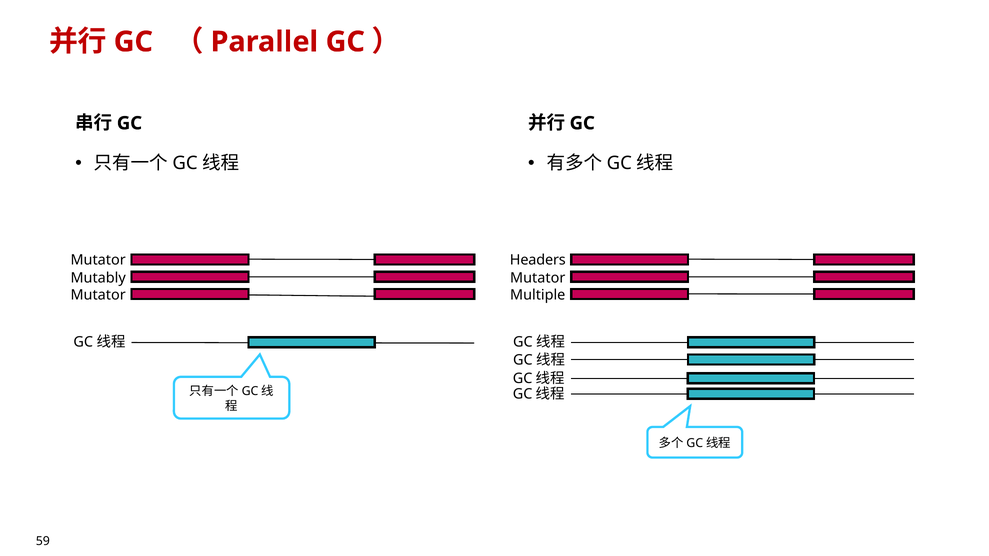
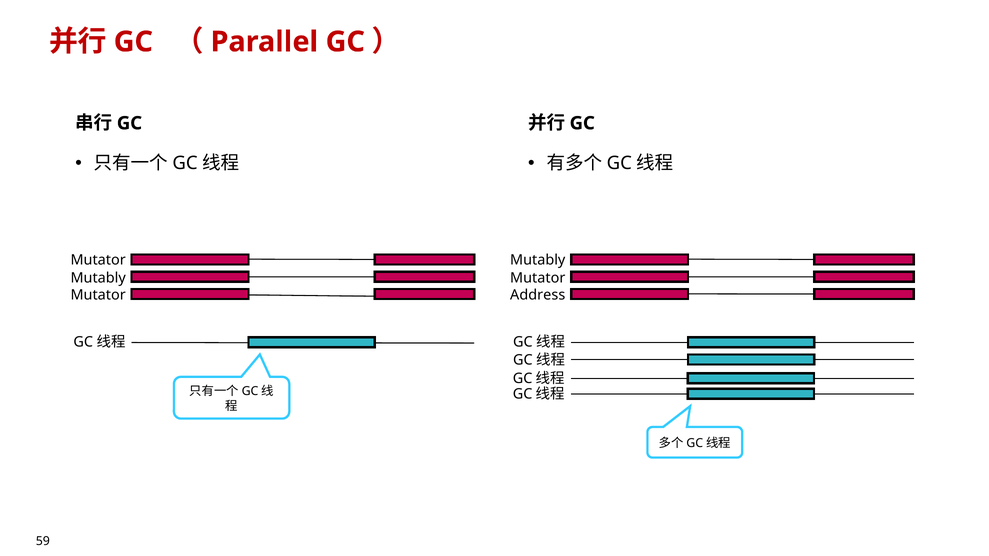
Headers: Headers -> Mutably (538, 260)
Multiple: Multiple -> Address (538, 295)
